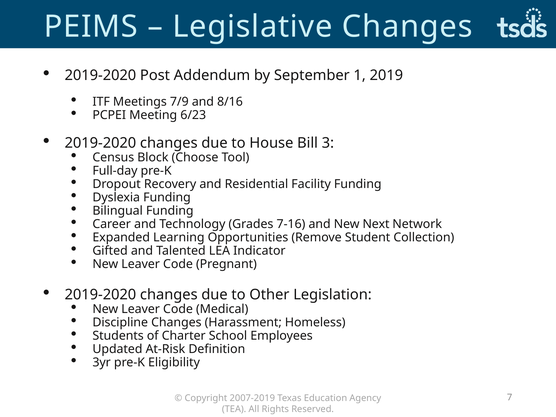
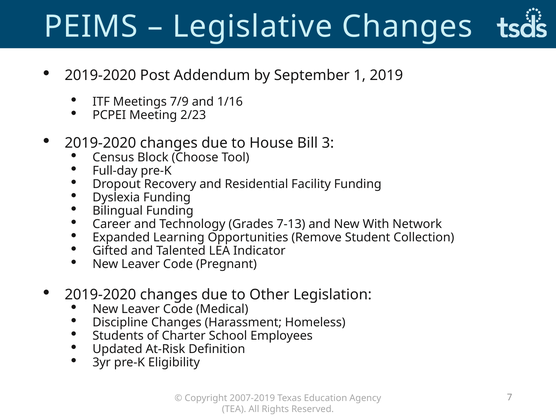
8/16: 8/16 -> 1/16 (230, 102)
6/23: 6/23 -> 2/23 (193, 115)
7-16: 7-16 -> 7-13 (291, 224)
Next: Next -> With (376, 224)
